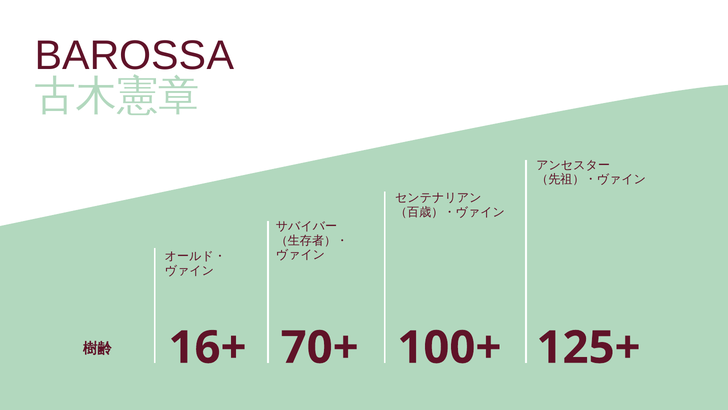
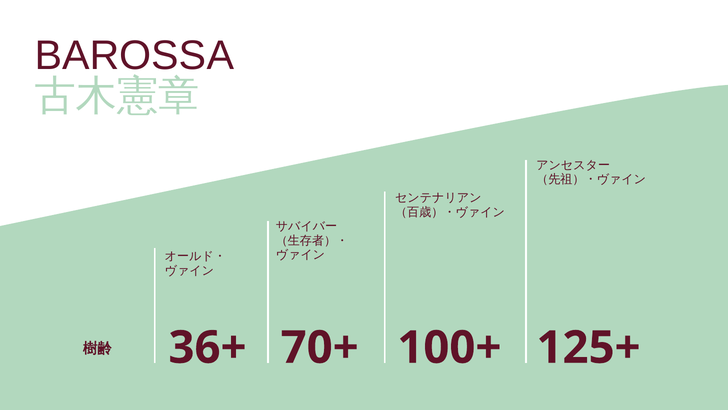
16+: 16+ -> 36+ (208, 347)
